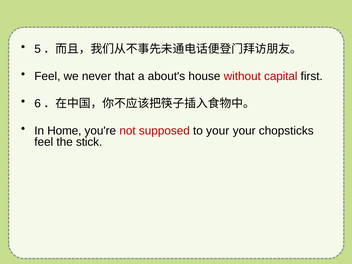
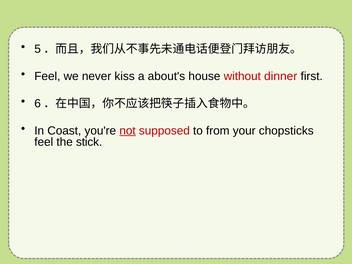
that: that -> kiss (125, 76)
capital: capital -> dinner (281, 76)
Home: Home -> Coast (64, 131)
not underline: none -> present (128, 131)
to your: your -> from (218, 131)
